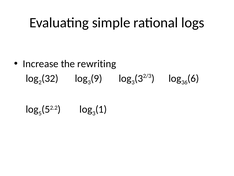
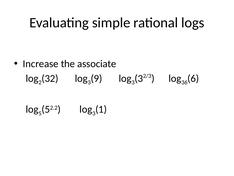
rewriting: rewriting -> associate (97, 64)
